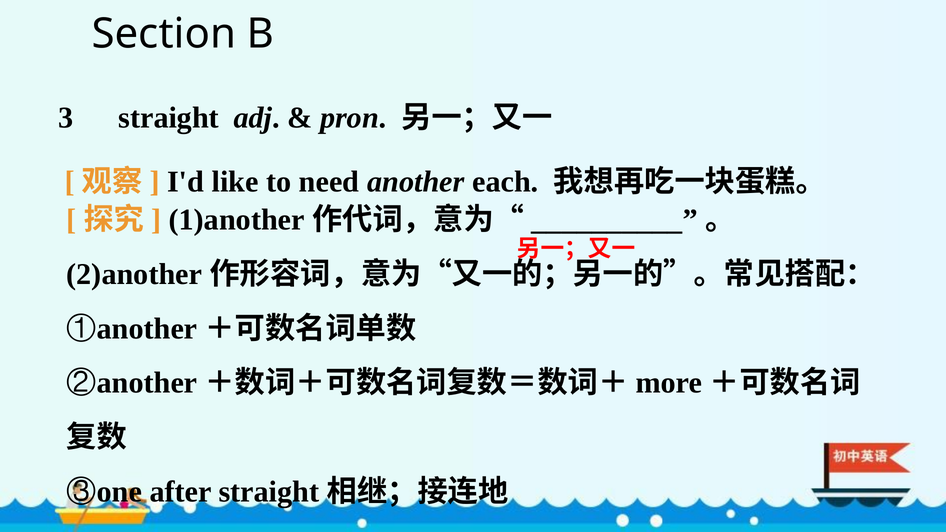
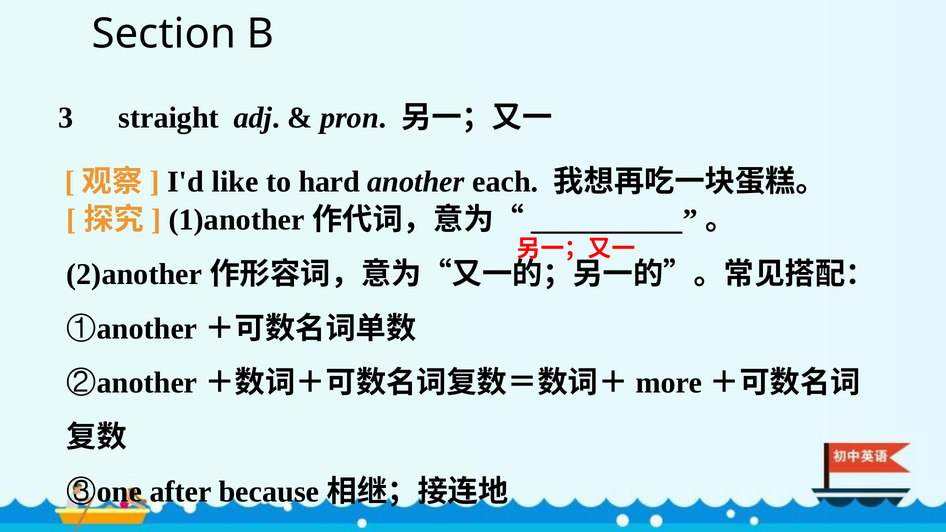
need: need -> hard (329, 182)
after straight: straight -> because (269, 492)
